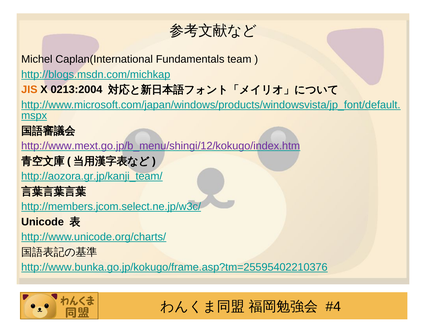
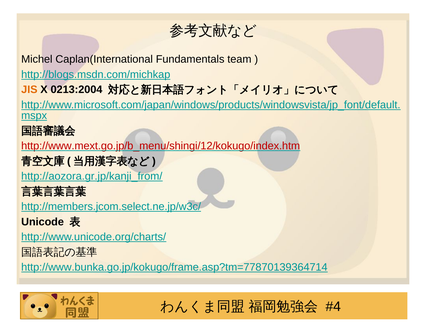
http://www.mext.go.jp/b_menu/shingi/12/kokugo/index.htm colour: purple -> red (161, 146)
http://aozora.gr.jp/kanji_team/: http://aozora.gr.jp/kanji_team/ -> http://aozora.gr.jp/kanji_from/ (92, 176)
http://www.bunka.go.jp/kokugo/frame.asp?tm=25595402210376: http://www.bunka.go.jp/kokugo/frame.asp?tm=25595402210376 -> http://www.bunka.go.jp/kokugo/frame.asp?tm=77870139364714 (174, 267)
